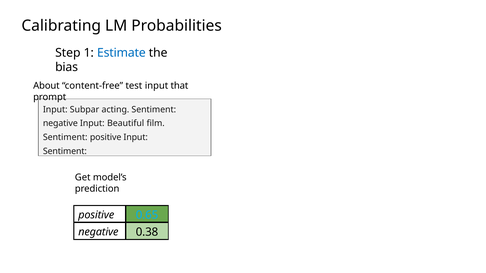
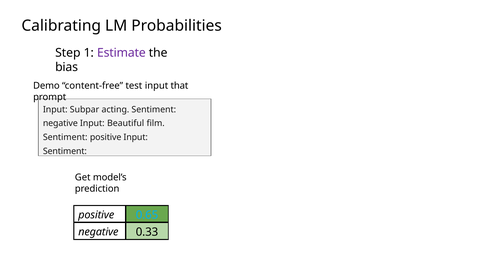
Estimate colour: blue -> purple (121, 53)
About: About -> Demo (46, 86)
0.38: 0.38 -> 0.33 (147, 233)
